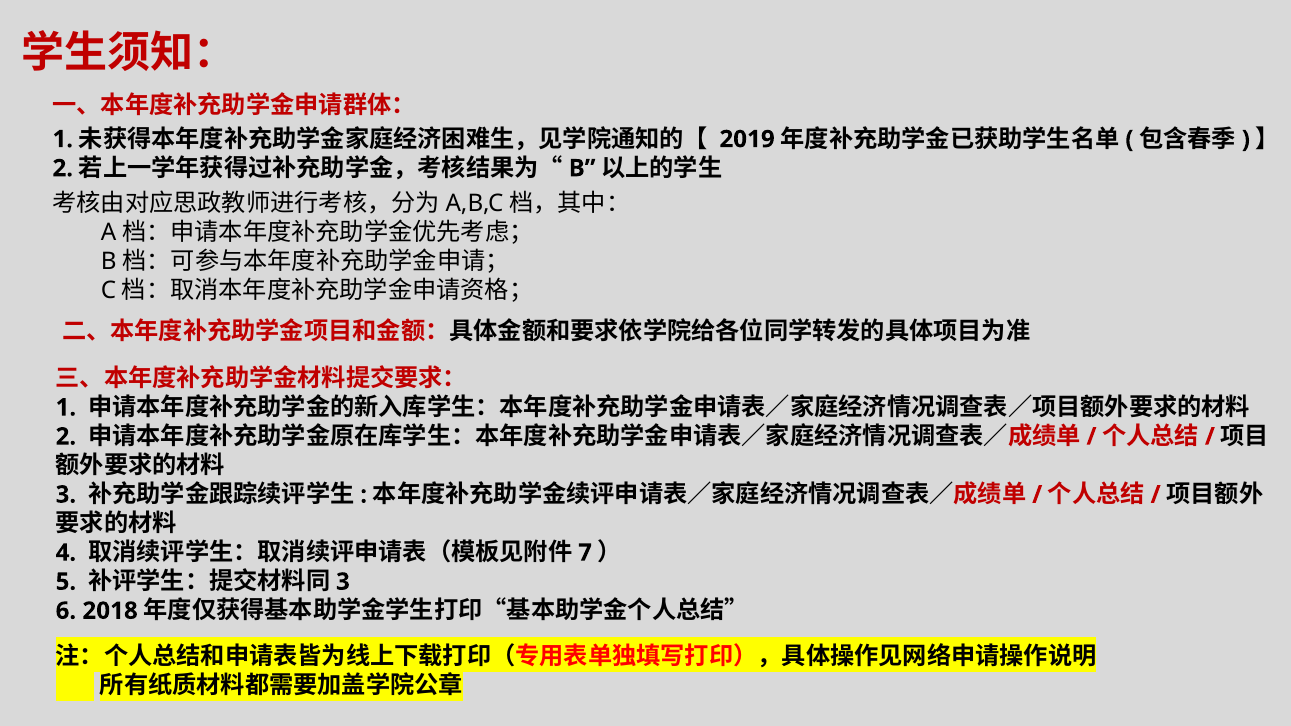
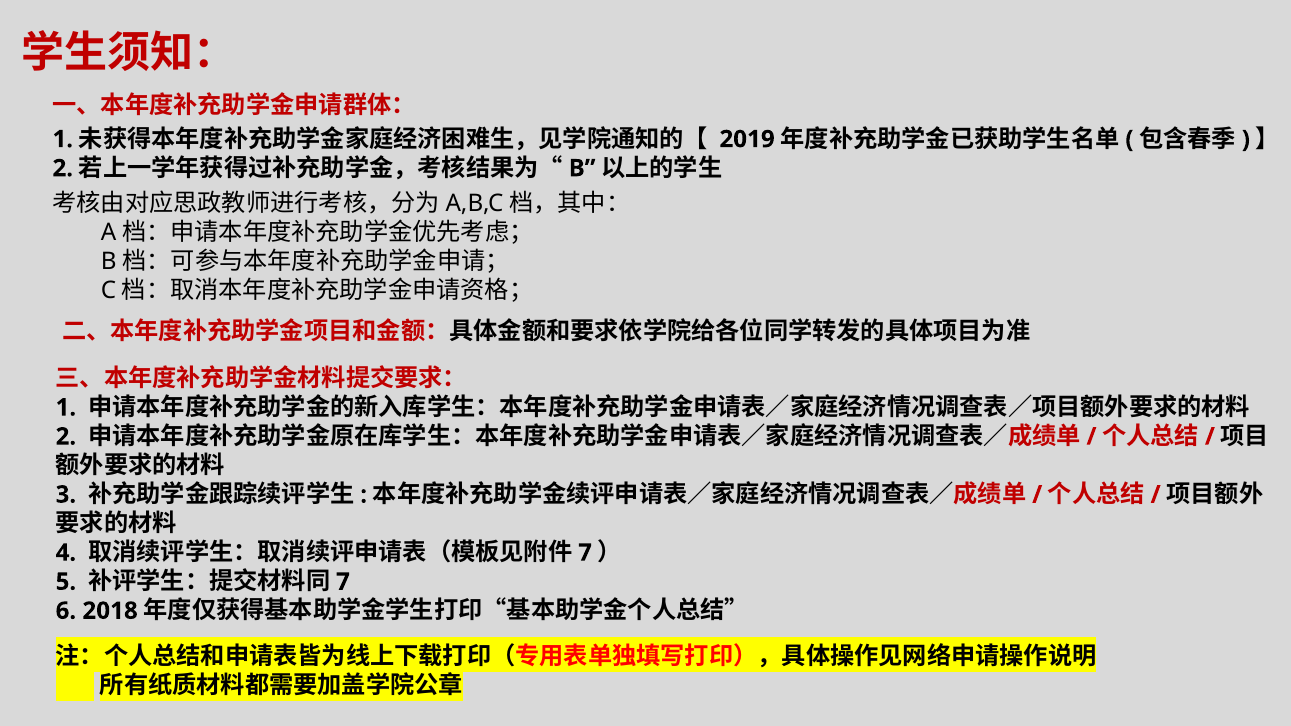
3: 3 -> 7 (343, 582)
